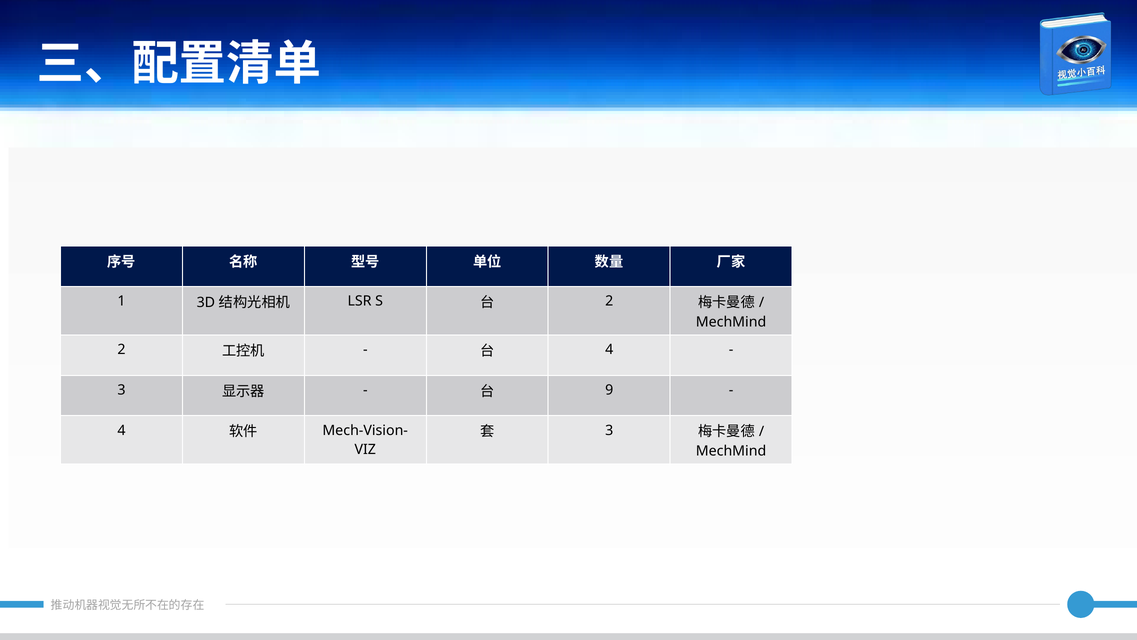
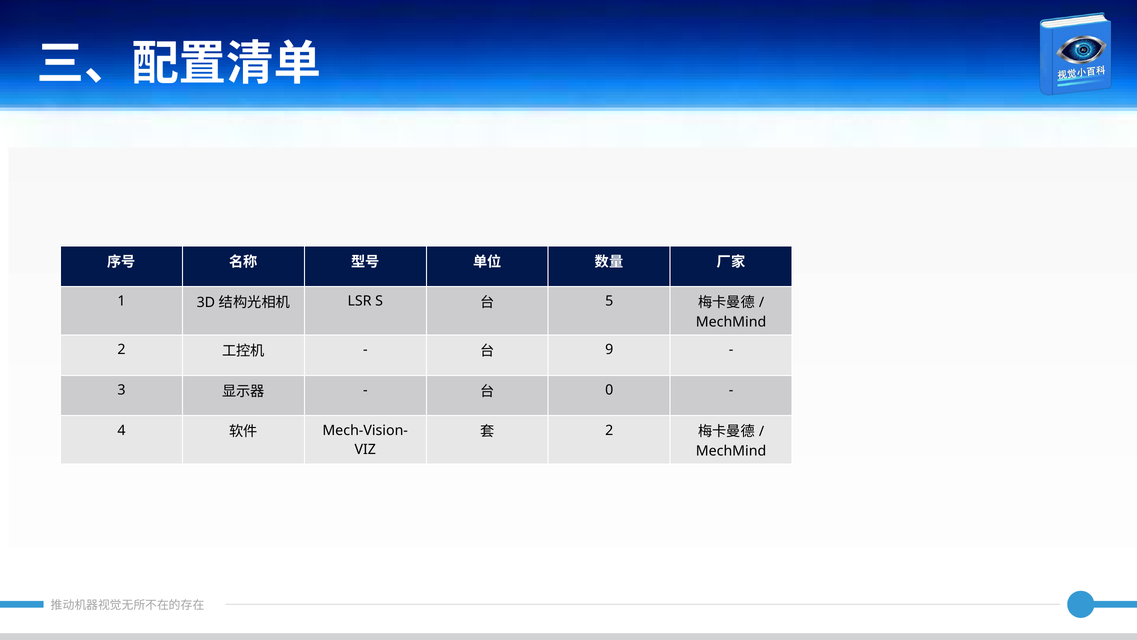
2: 2 -> 5 (609, 301)
4: 4 -> 9 (609, 350)
9: 9 -> 0 (609, 390)
3: 3 -> 2 (609, 430)
